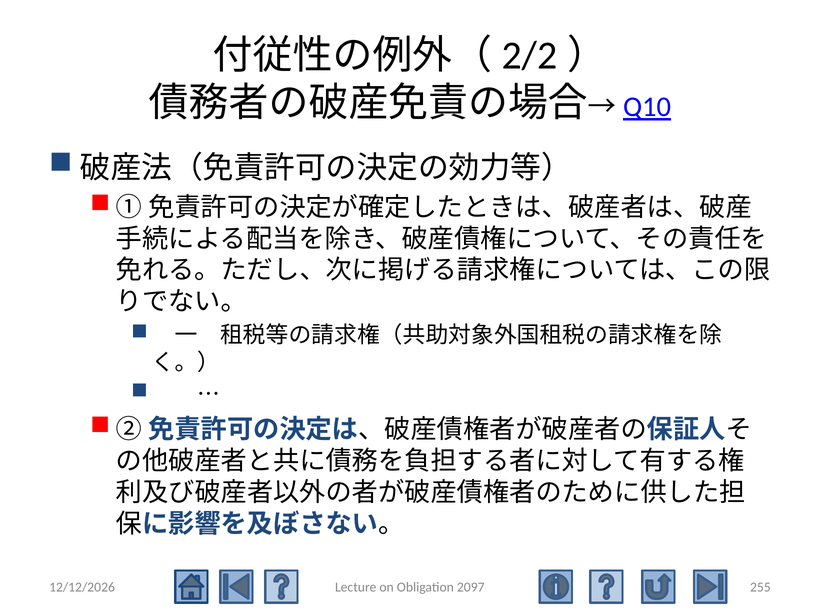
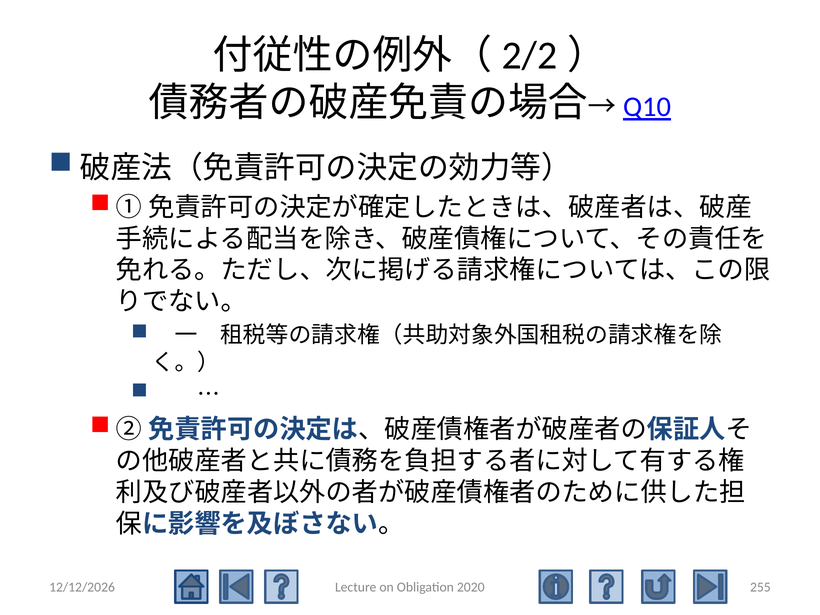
2097: 2097 -> 2020 (471, 587)
